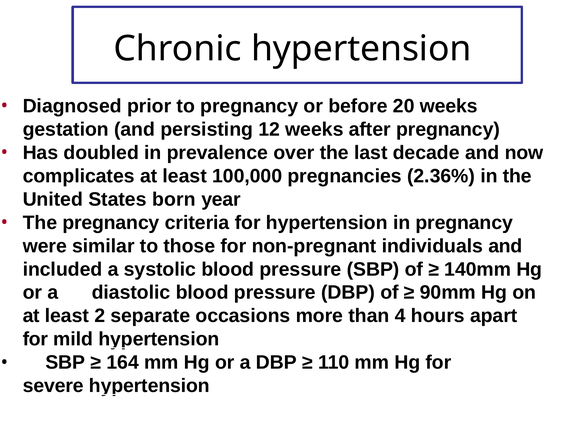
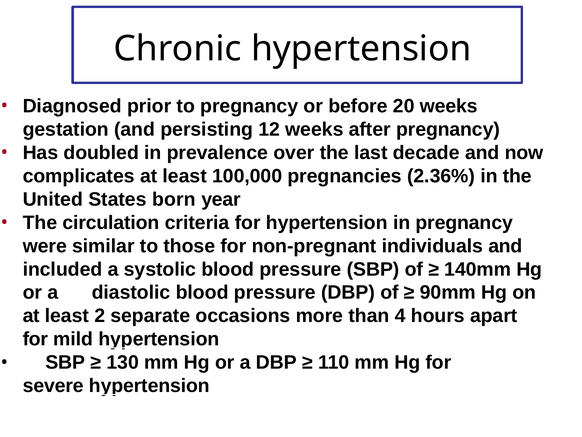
The pregnancy: pregnancy -> circulation (111, 222)
164: 164 -> 130 (123, 362)
